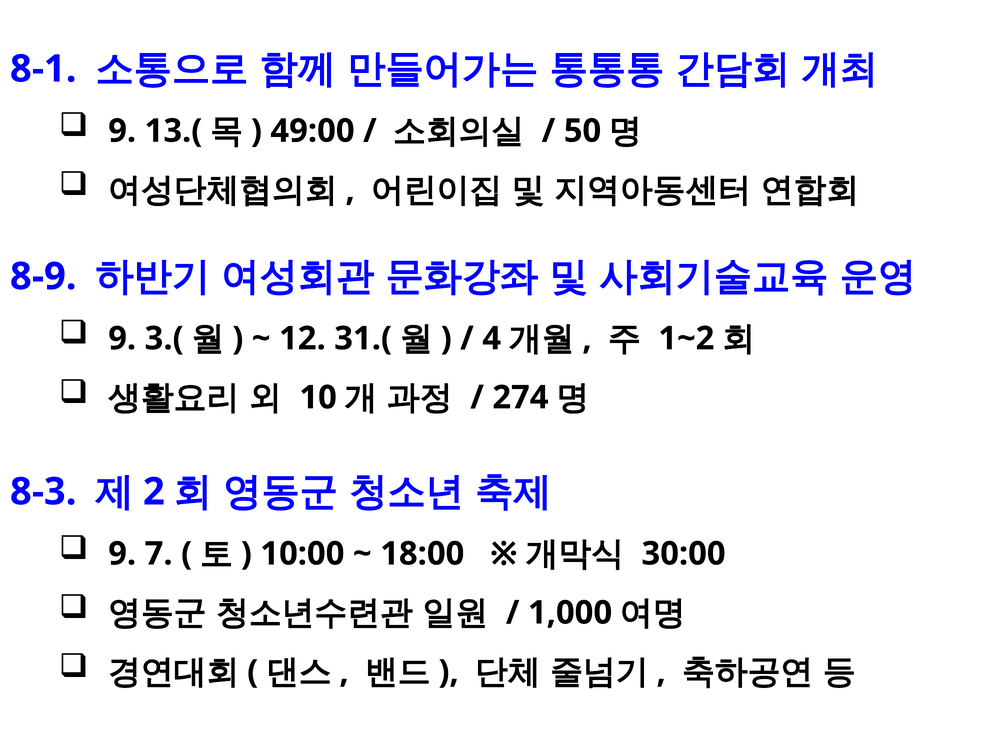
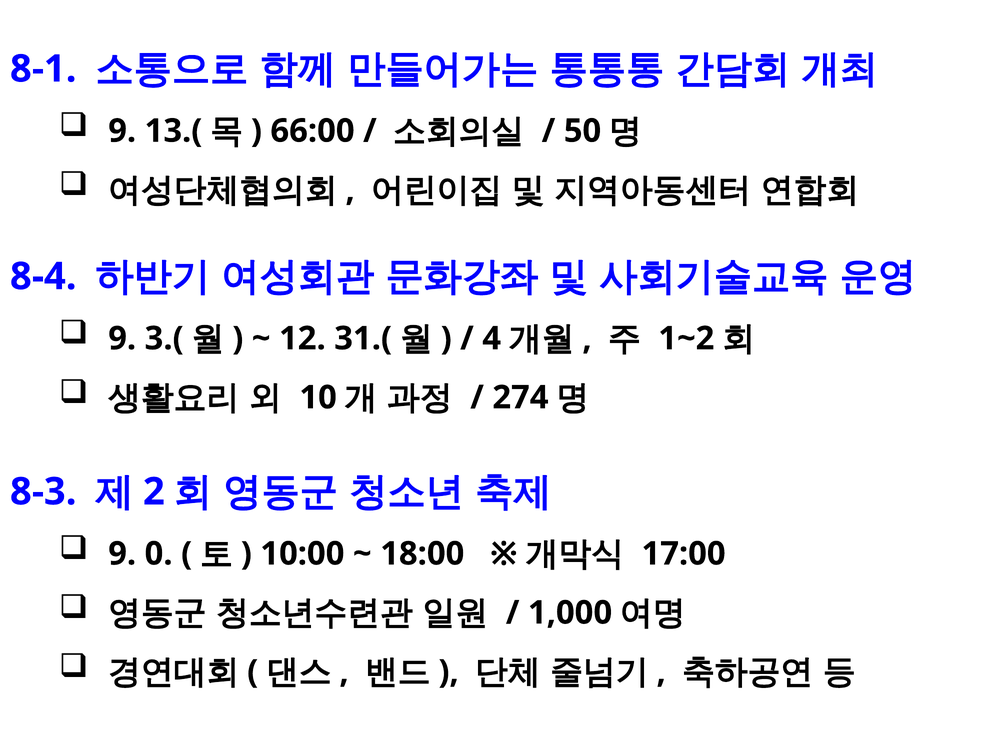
49:00: 49:00 -> 66:00 (313, 131)
8-9: 8-9 -> 8-4 (43, 276)
7: 7 -> 0 (159, 553)
30:00: 30:00 -> 17:00 (684, 553)
